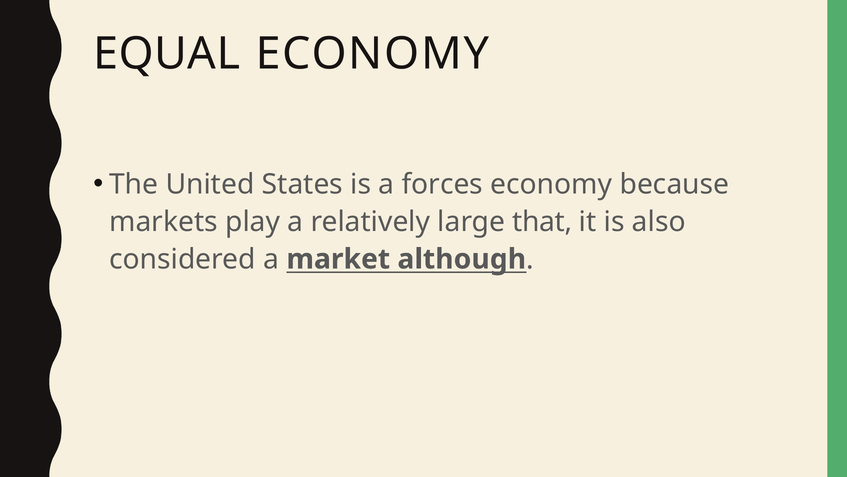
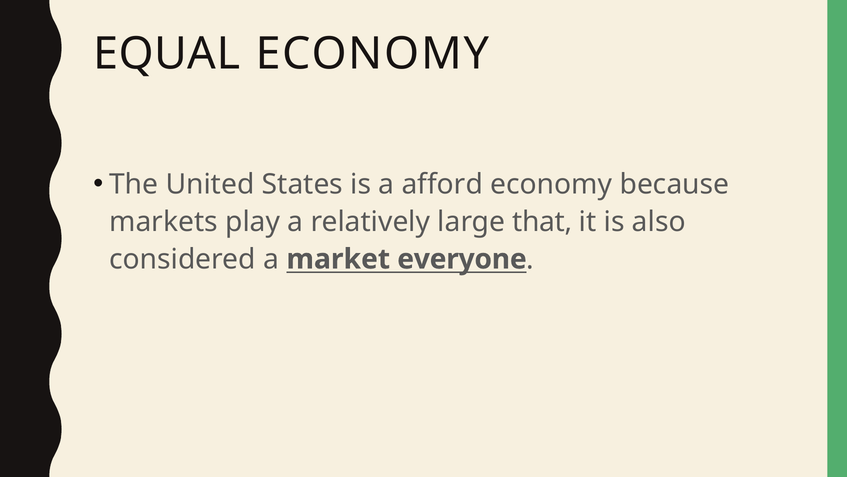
forces: forces -> afford (442, 184)
although: although -> everyone (462, 259)
